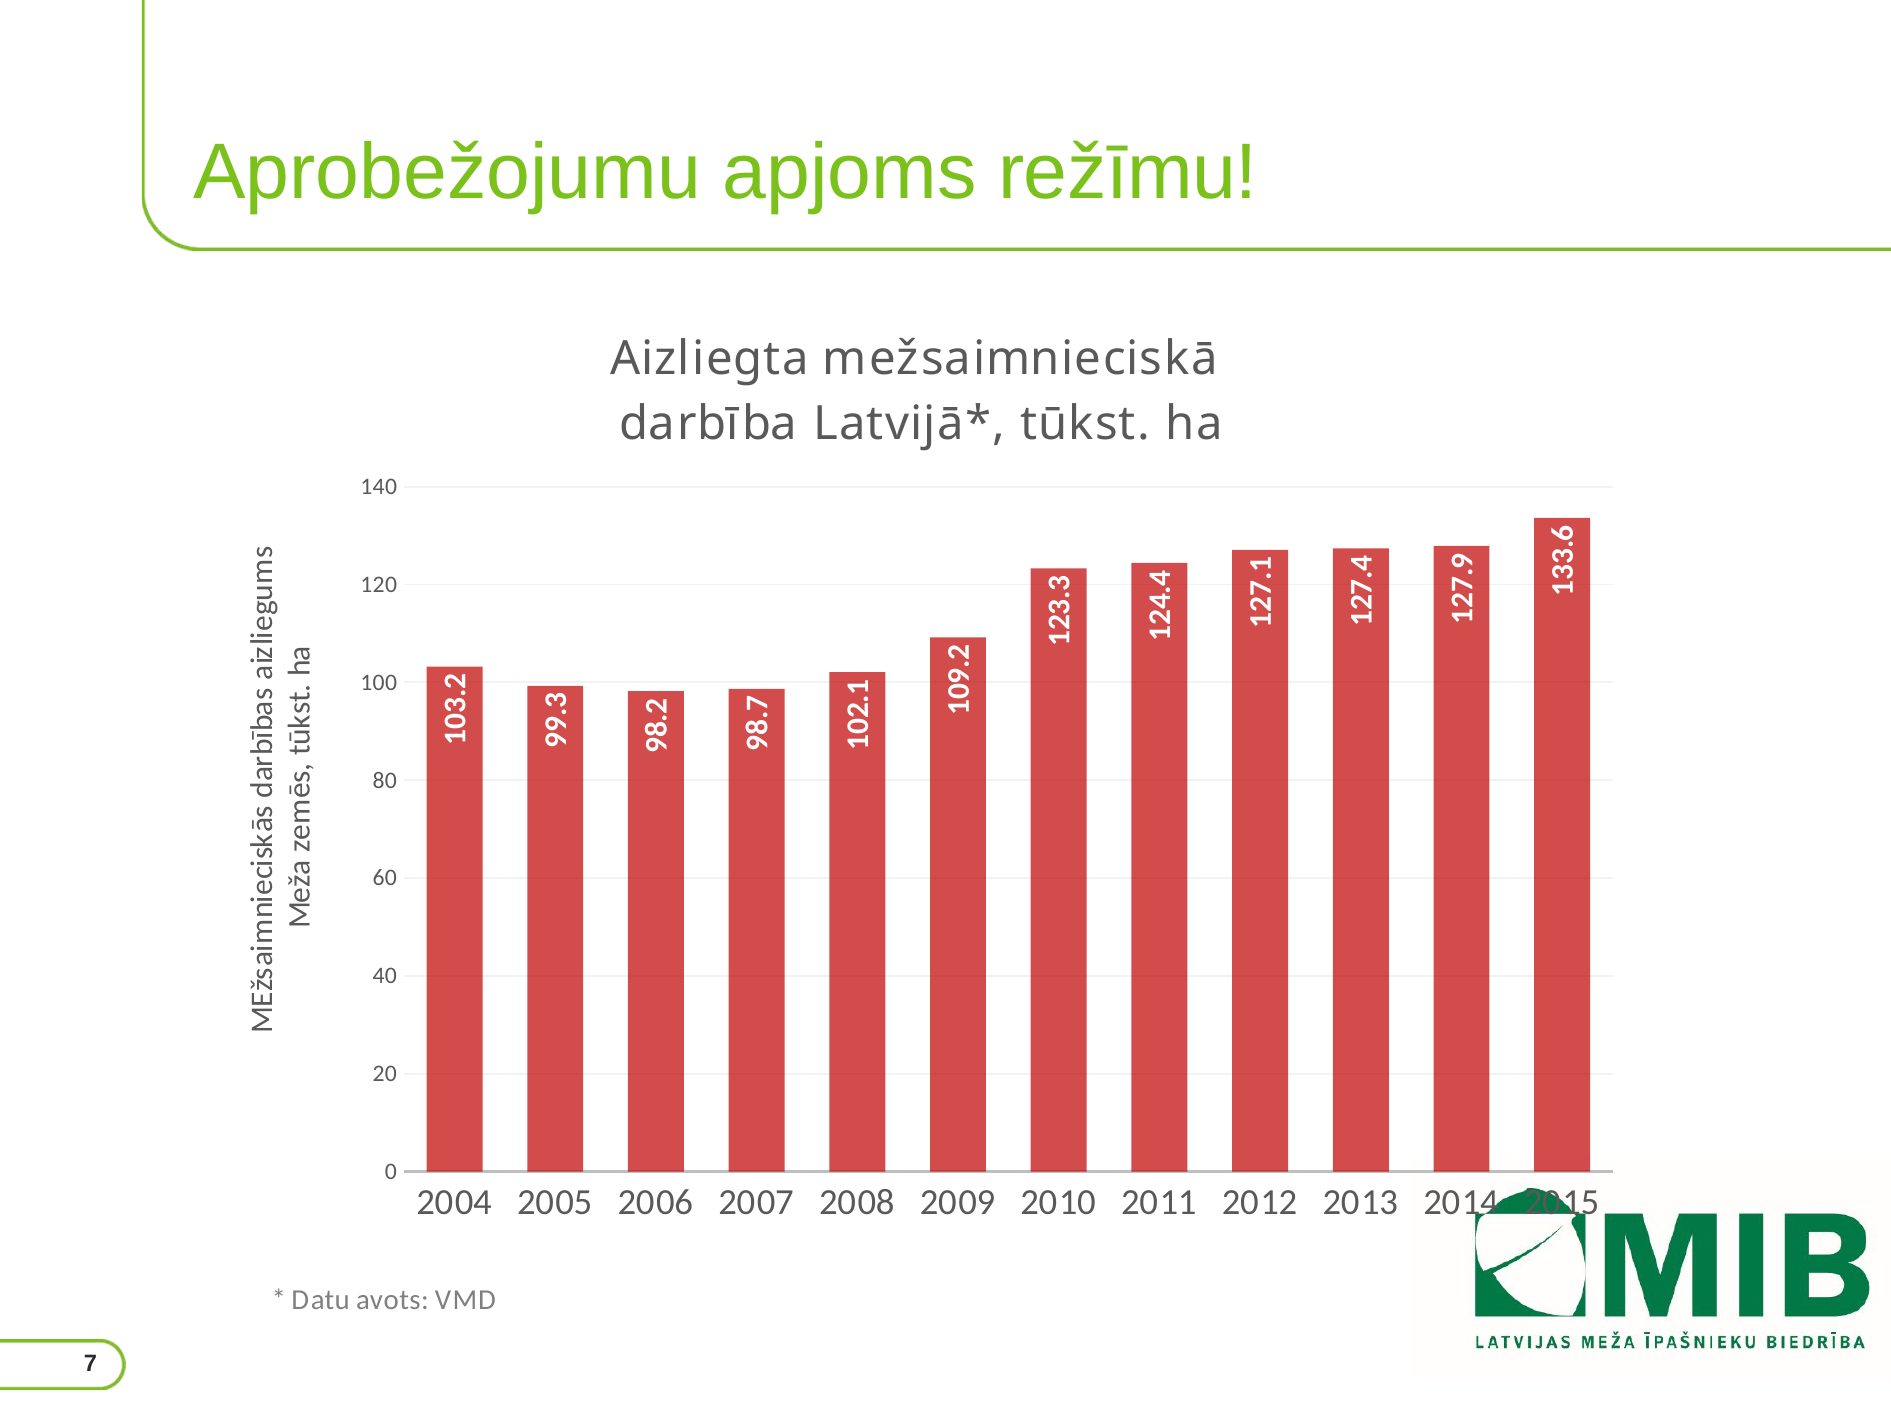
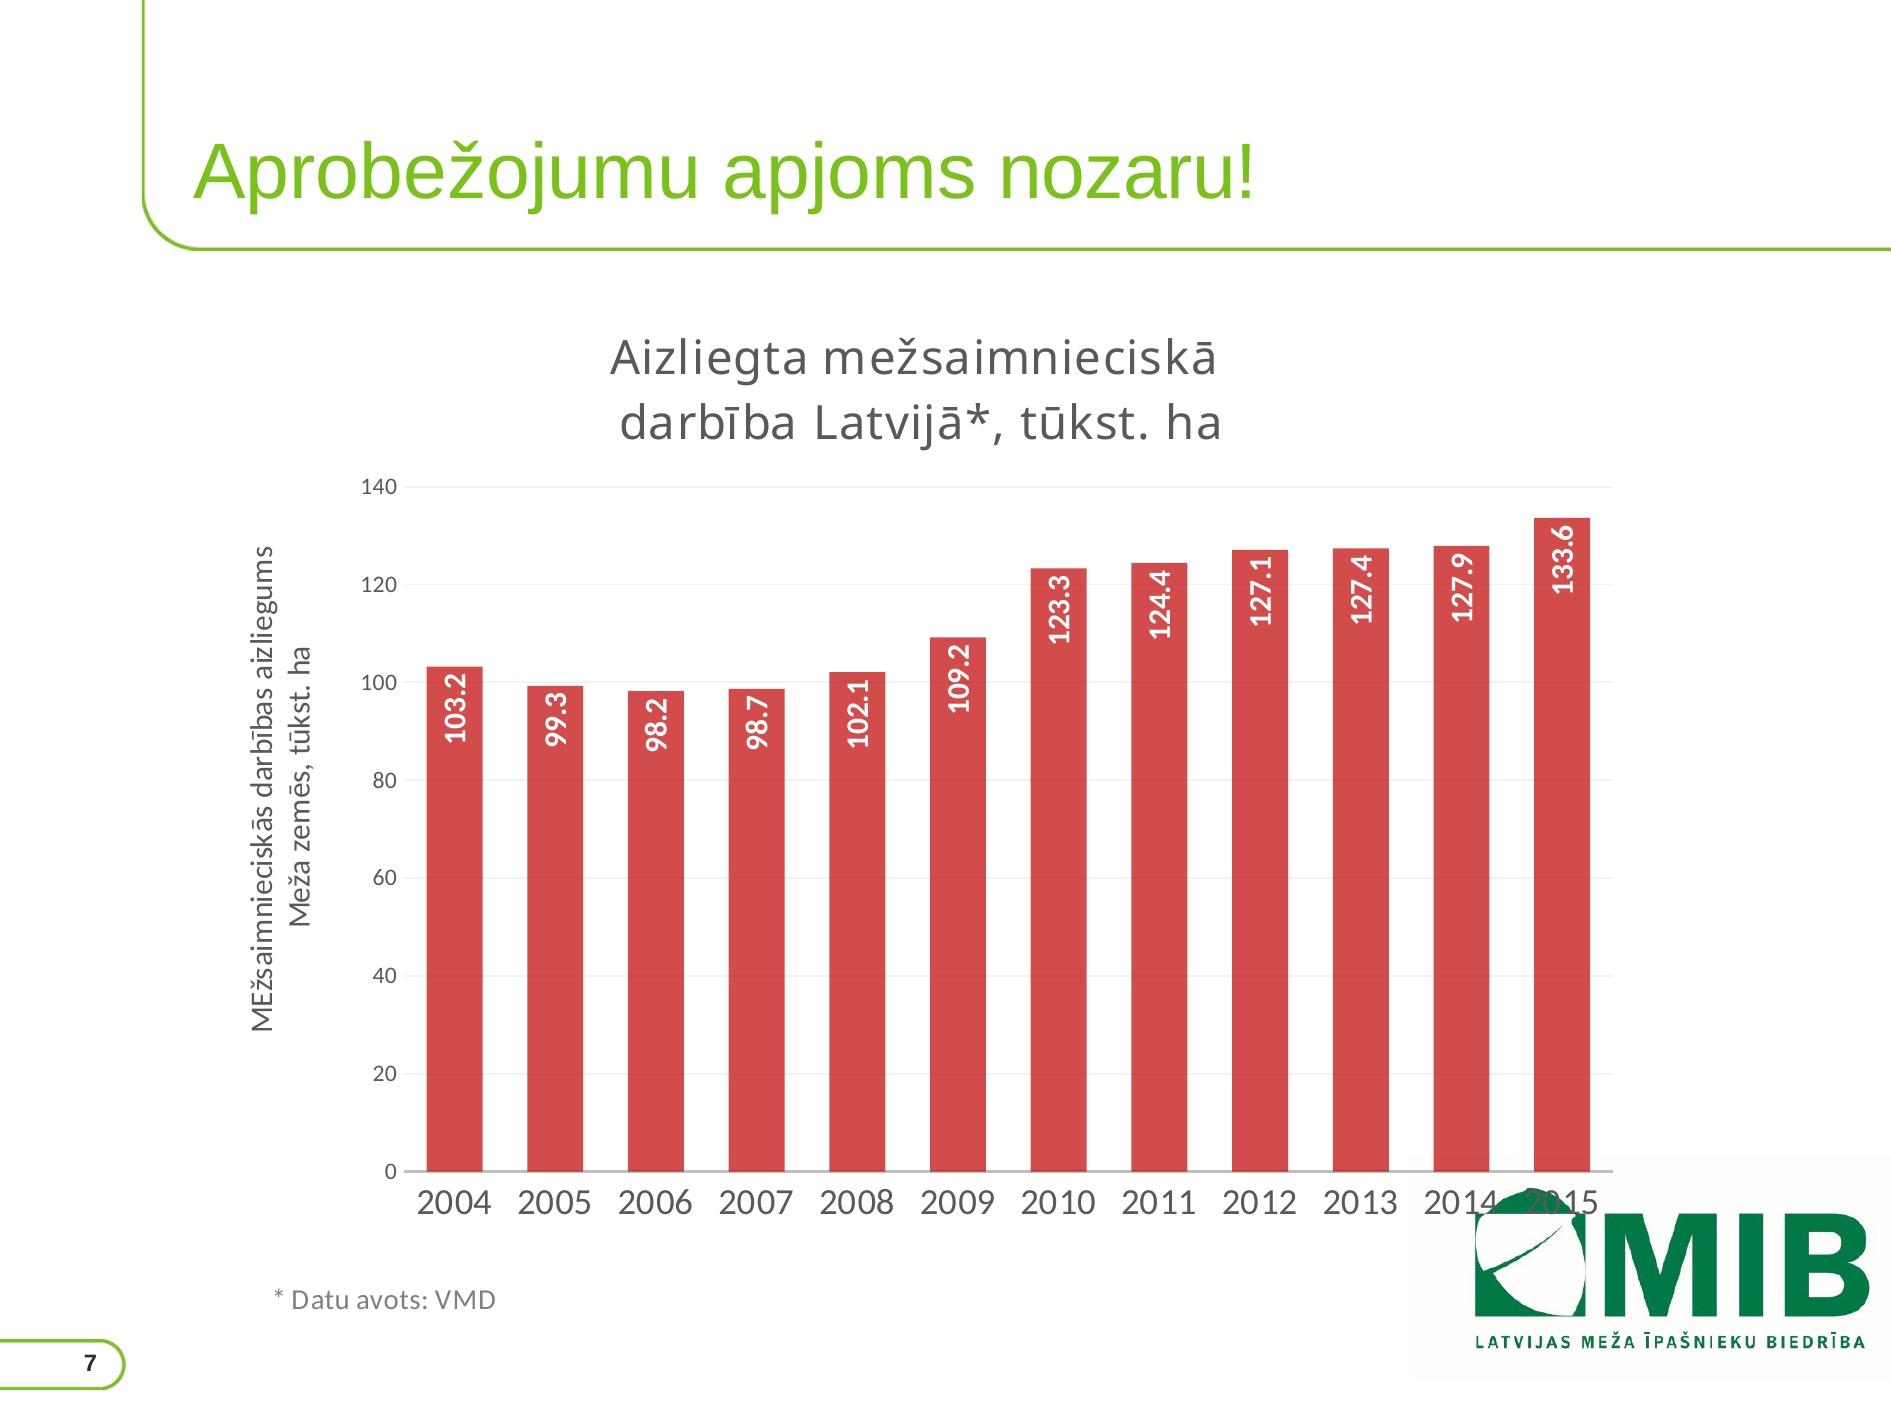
režīmu: režīmu -> nozaru (1128, 173)
